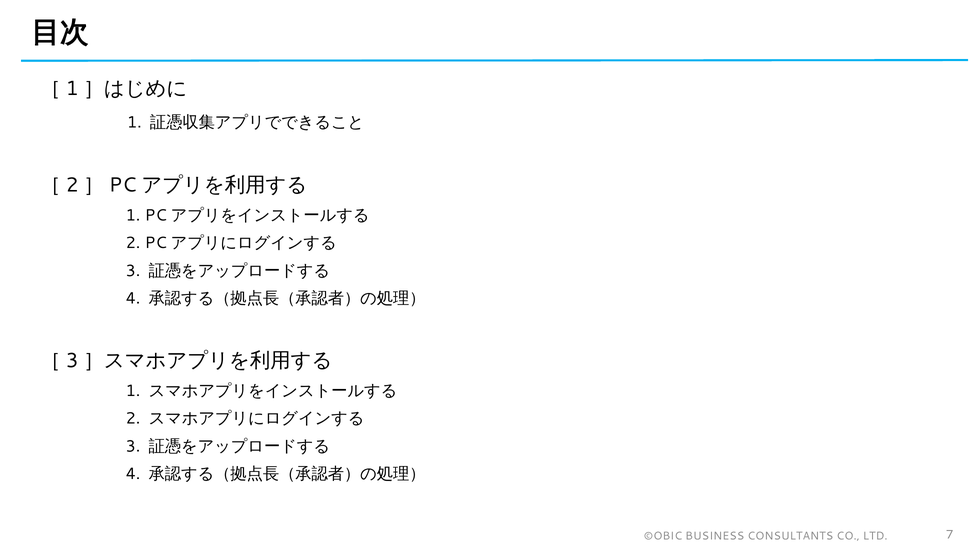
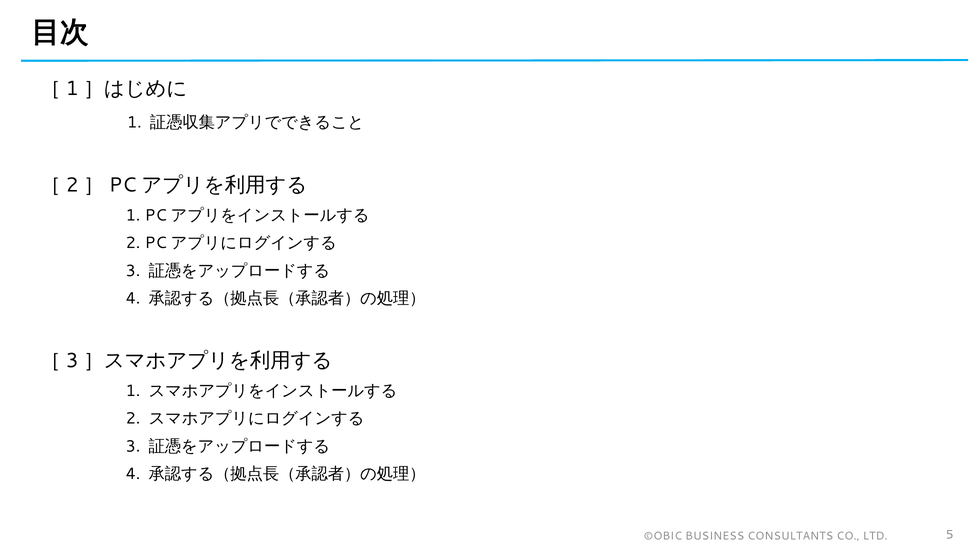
7: 7 -> 5 (950, 534)
